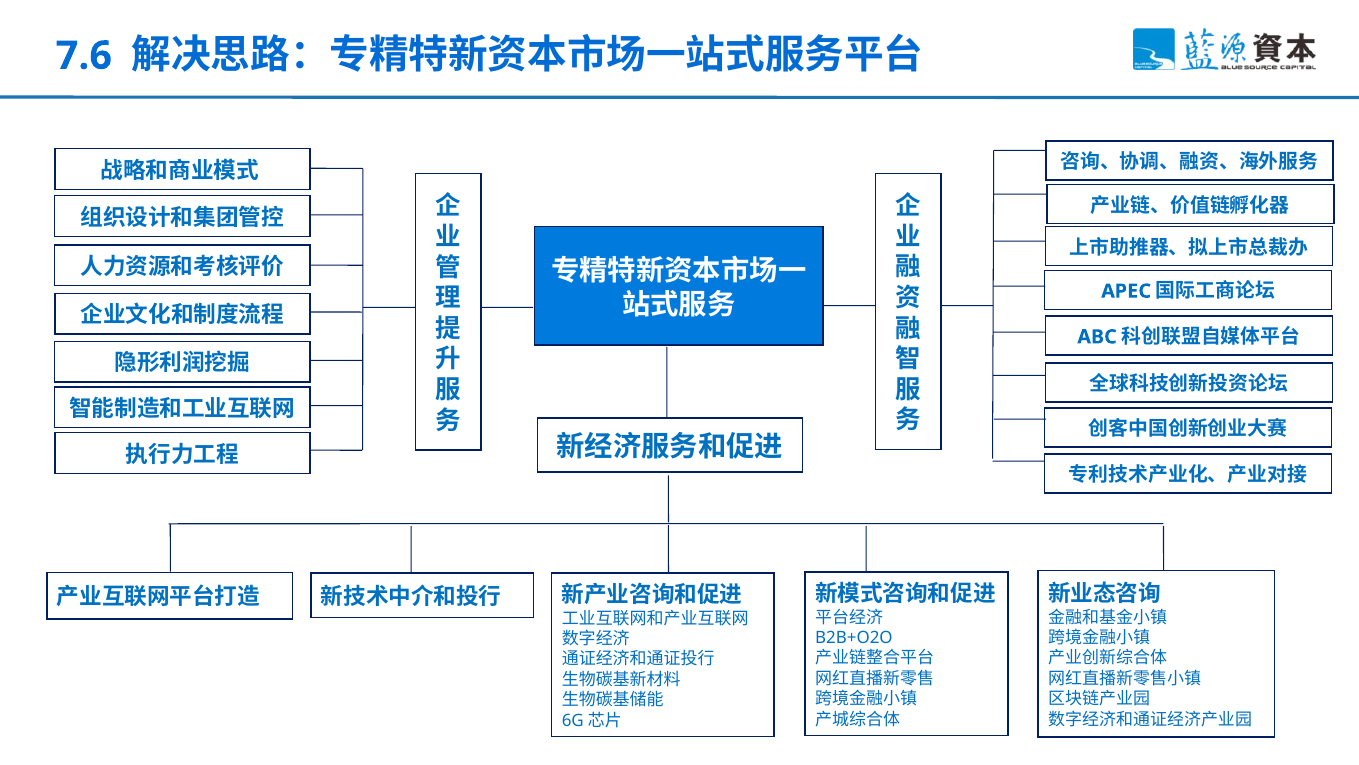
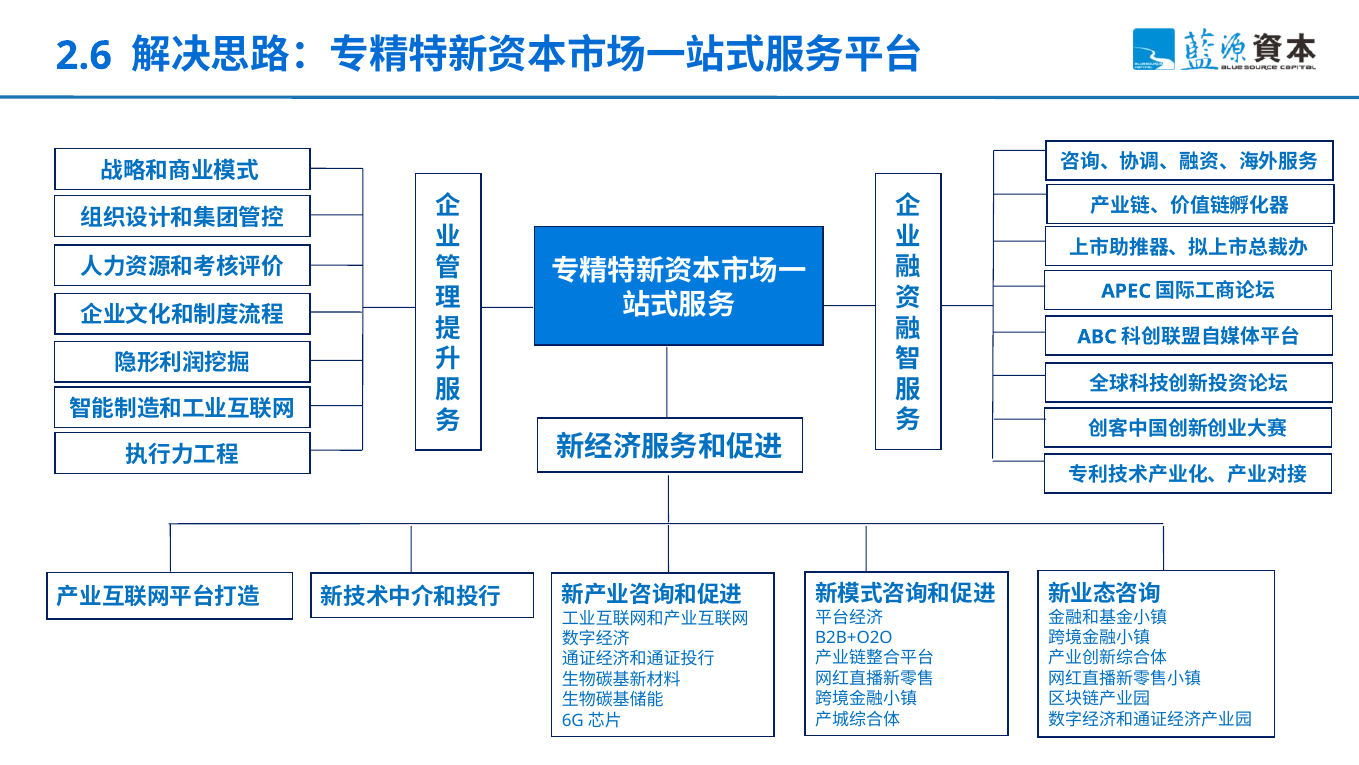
7.6: 7.6 -> 2.6 (84, 56)
